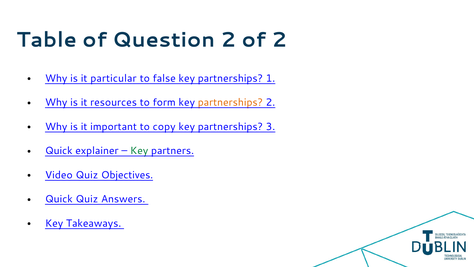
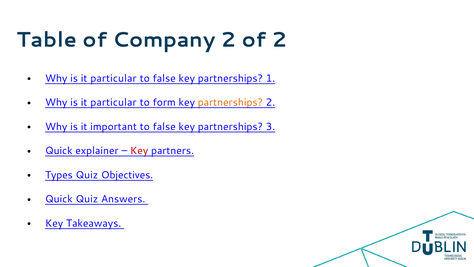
Question: Question -> Company (164, 40)
resources: resources -> particular (113, 102)
important to copy: copy -> false (164, 127)
Key colour: green -> red (139, 151)
Video: Video -> Types (59, 175)
